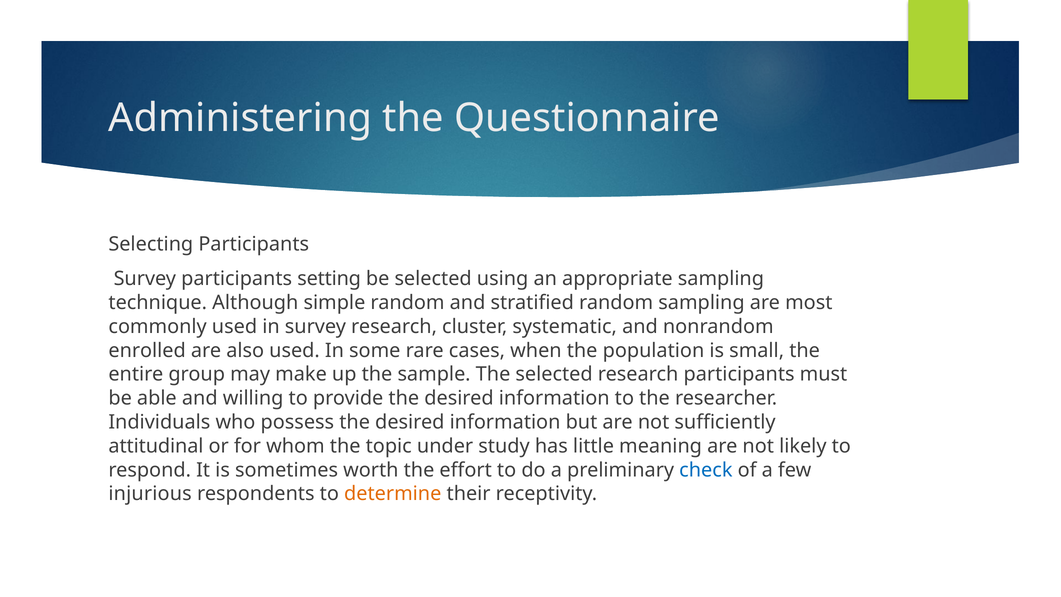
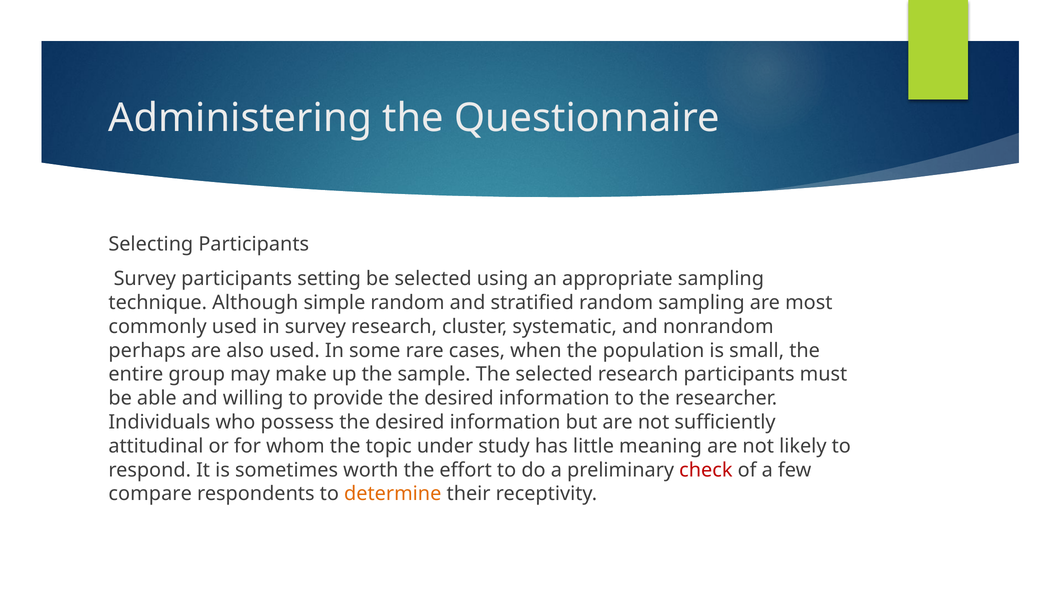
enrolled: enrolled -> perhaps (147, 350)
check colour: blue -> red (706, 470)
injurious: injurious -> compare (150, 494)
